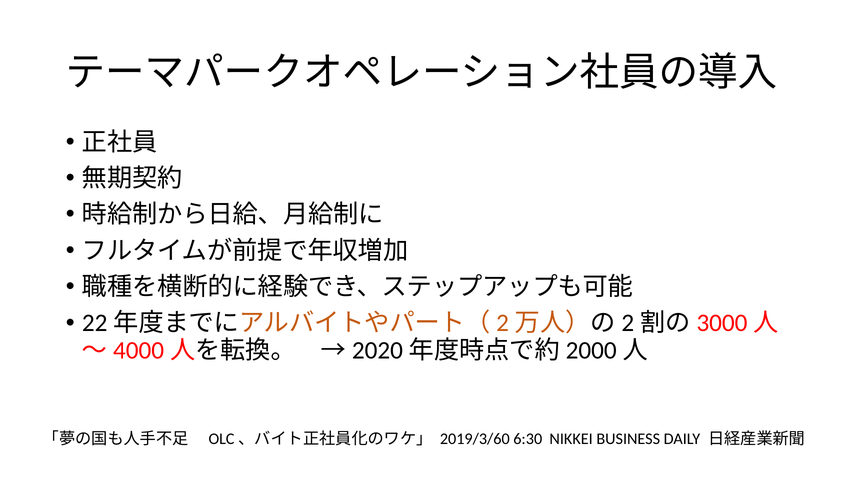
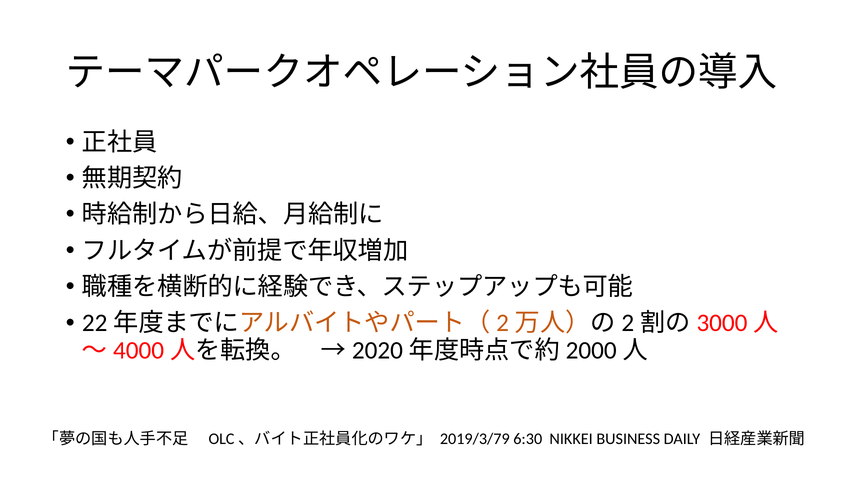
2019/3/60: 2019/3/60 -> 2019/3/79 (475, 438)
